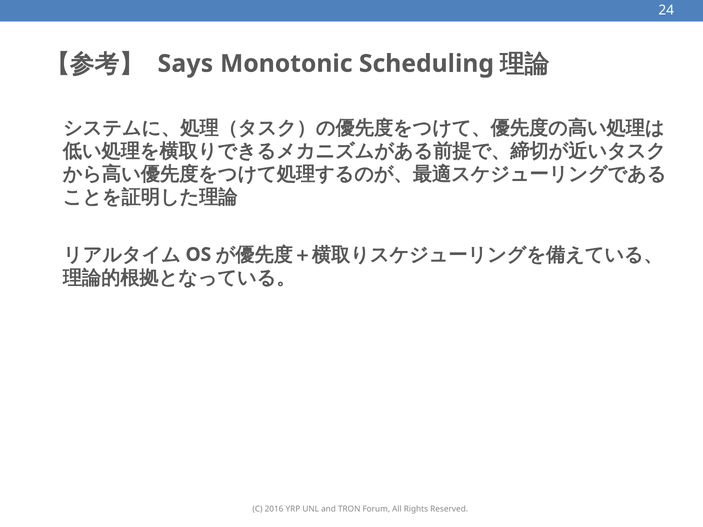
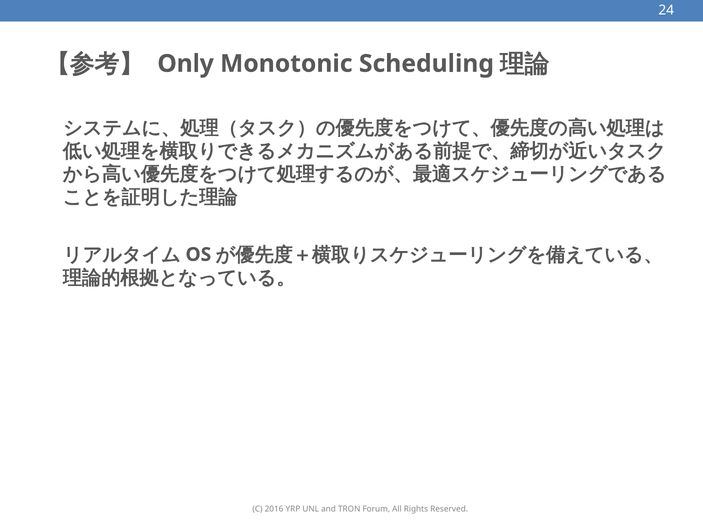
Says: Says -> Only (186, 64)
